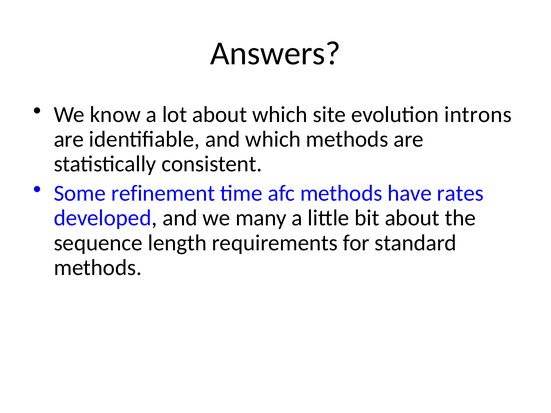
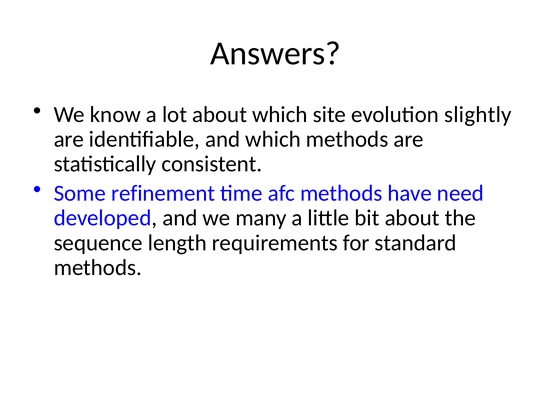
introns: introns -> slightly (478, 115)
rates: rates -> need (460, 193)
